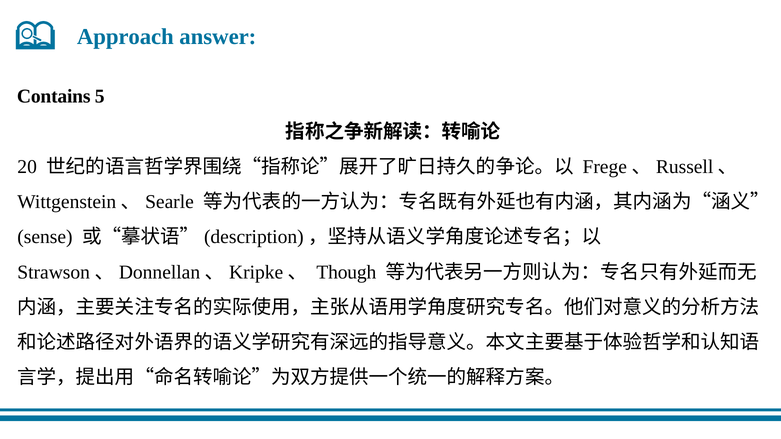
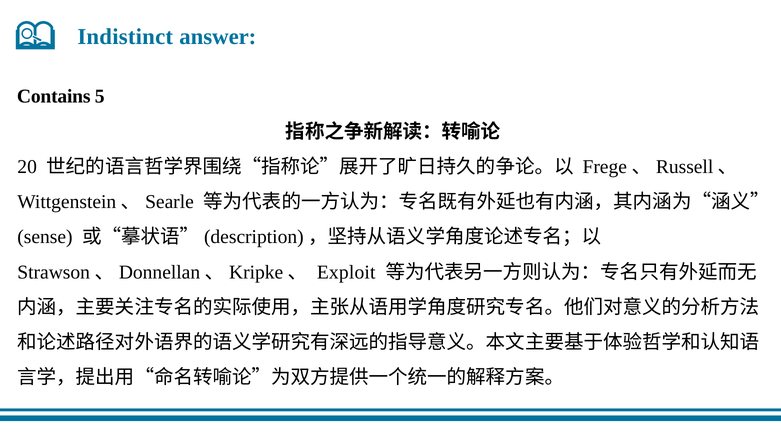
Approach: Approach -> Indistinct (125, 37)
Though: Though -> Exploit (346, 272)
